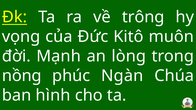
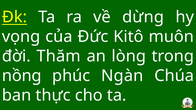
trông: trông -> dừng (143, 17)
Mạnh: Mạnh -> Thăm (59, 56)
hình: hình -> thực (53, 95)
